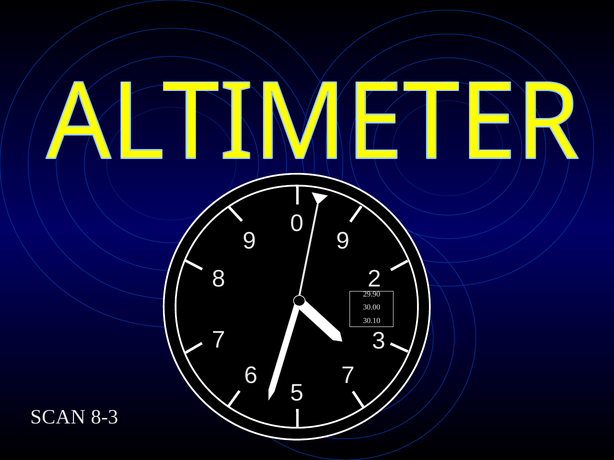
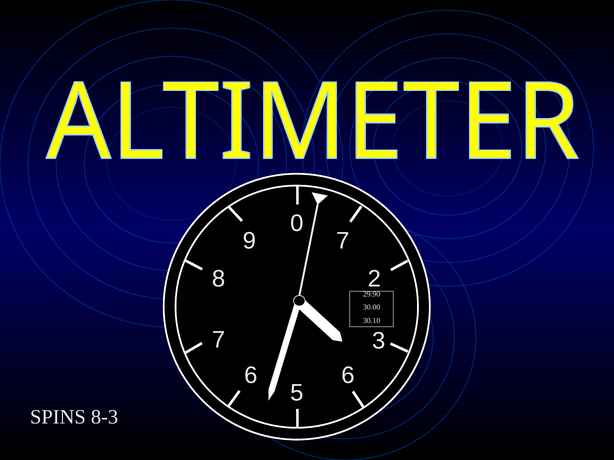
9 9: 9 -> 7 (343, 241)
6 7: 7 -> 6 (348, 376)
SCAN: SCAN -> SPINS (58, 418)
